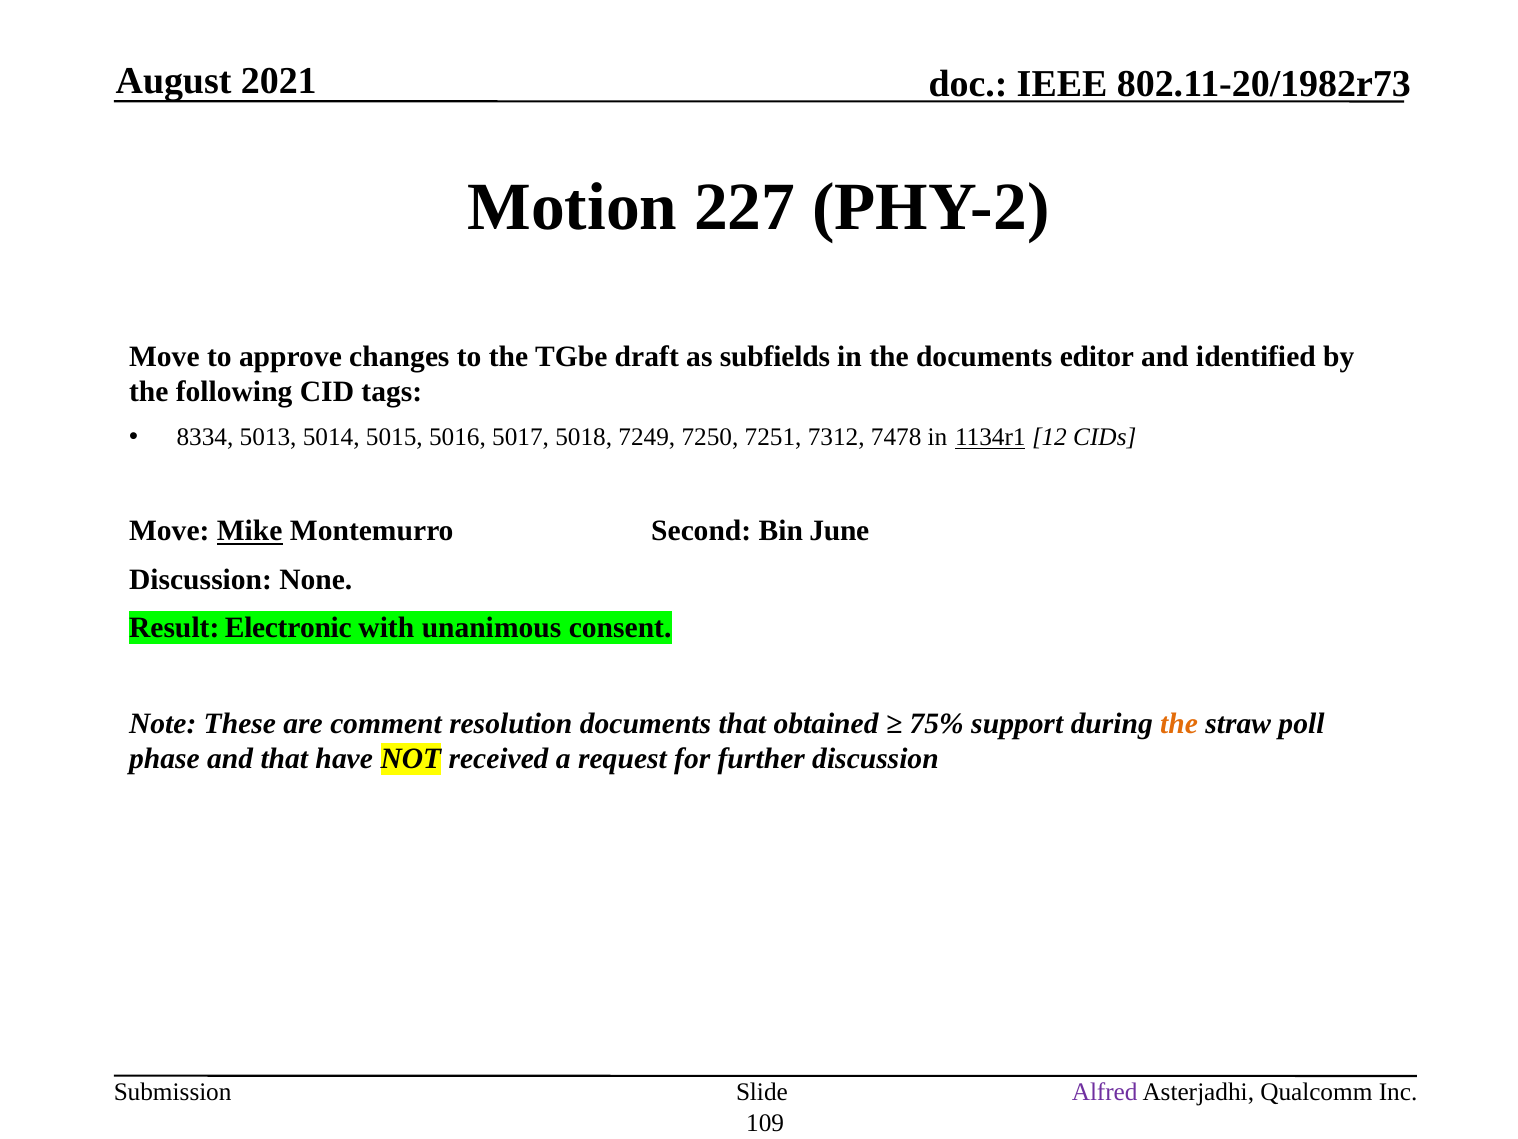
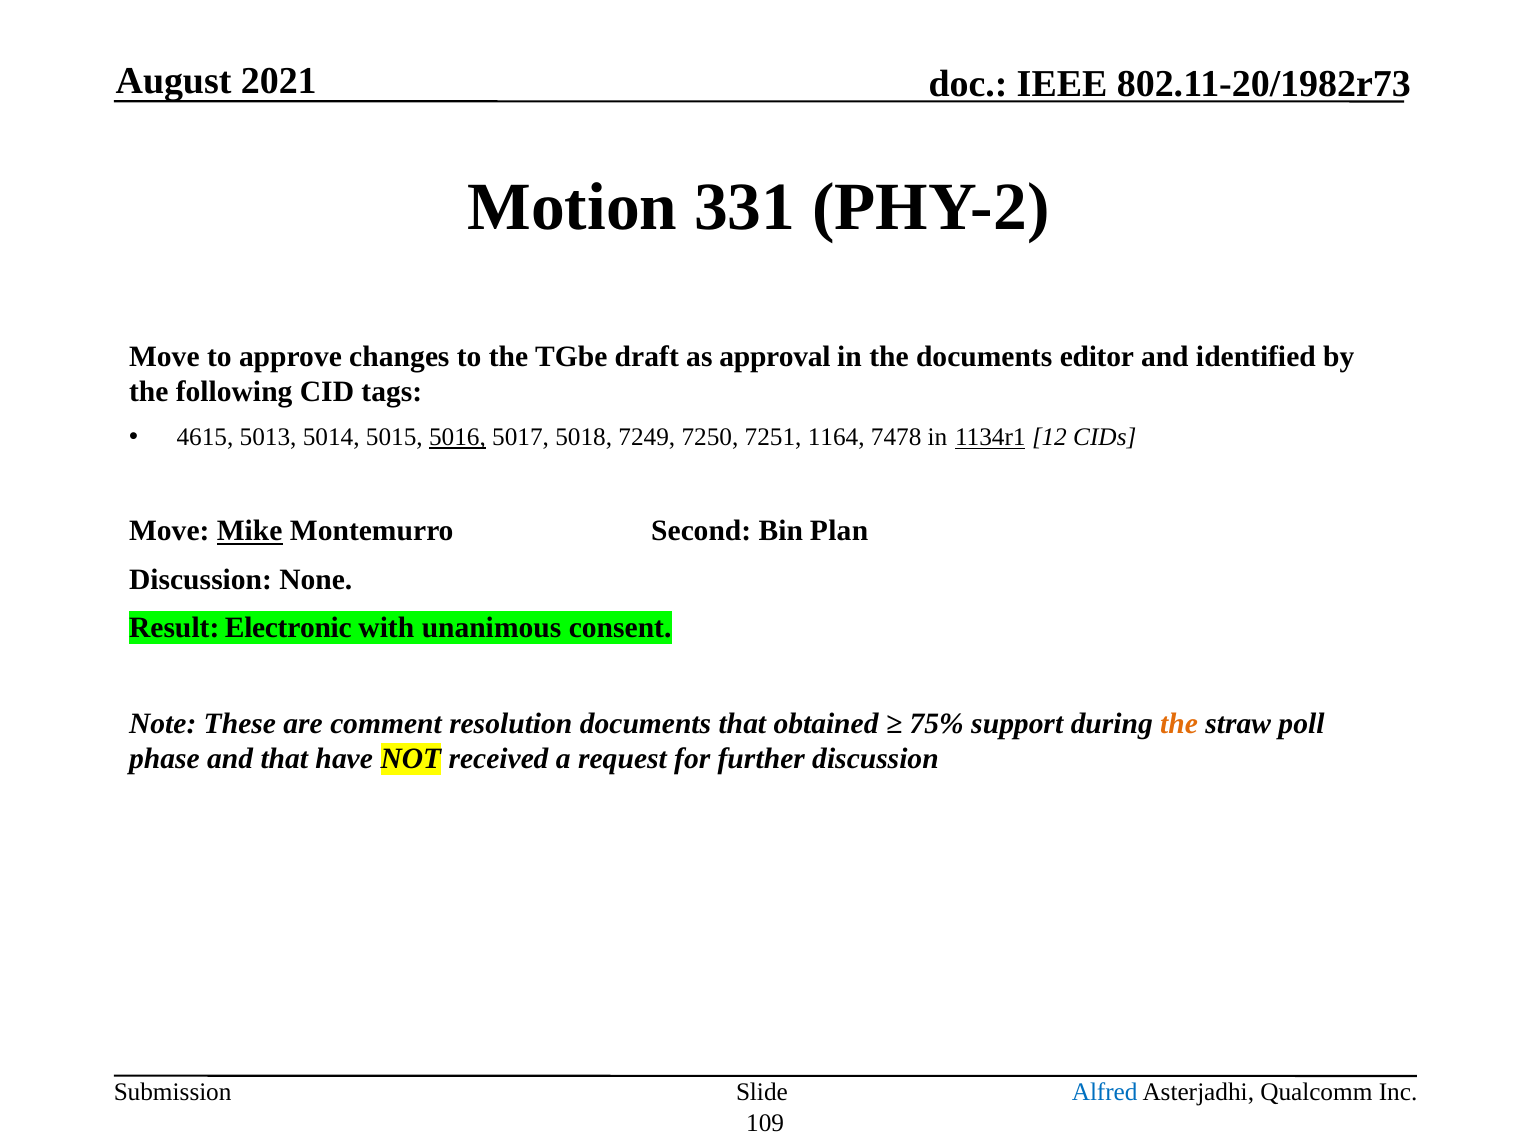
227: 227 -> 331 (745, 207)
subfields: subfields -> approval (775, 356)
8334: 8334 -> 4615 (205, 437)
5016 underline: none -> present (457, 437)
7312: 7312 -> 1164 (836, 437)
June: June -> Plan (839, 531)
Alfred colour: purple -> blue (1105, 1092)
